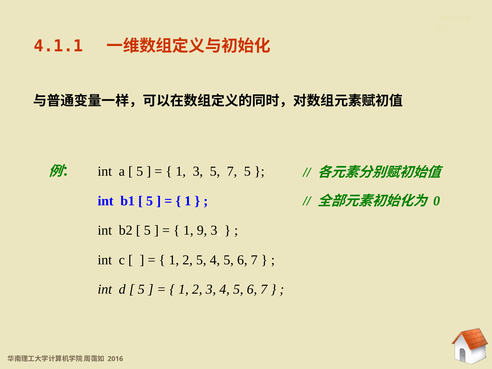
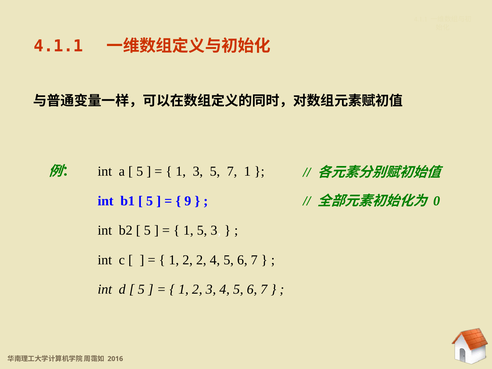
7 5: 5 -> 1 (247, 171)
1: 1 -> 9 (188, 201)
1 9: 9 -> 5 (202, 230)
2 5: 5 -> 2 (201, 260)
